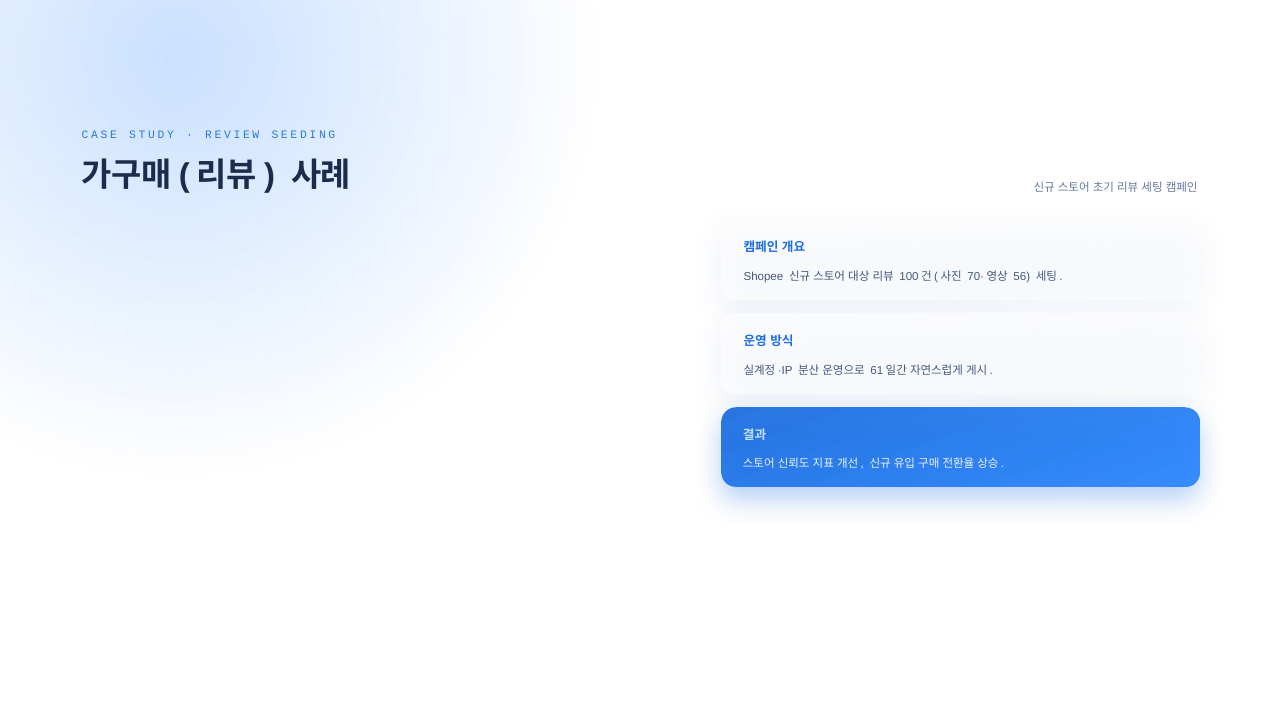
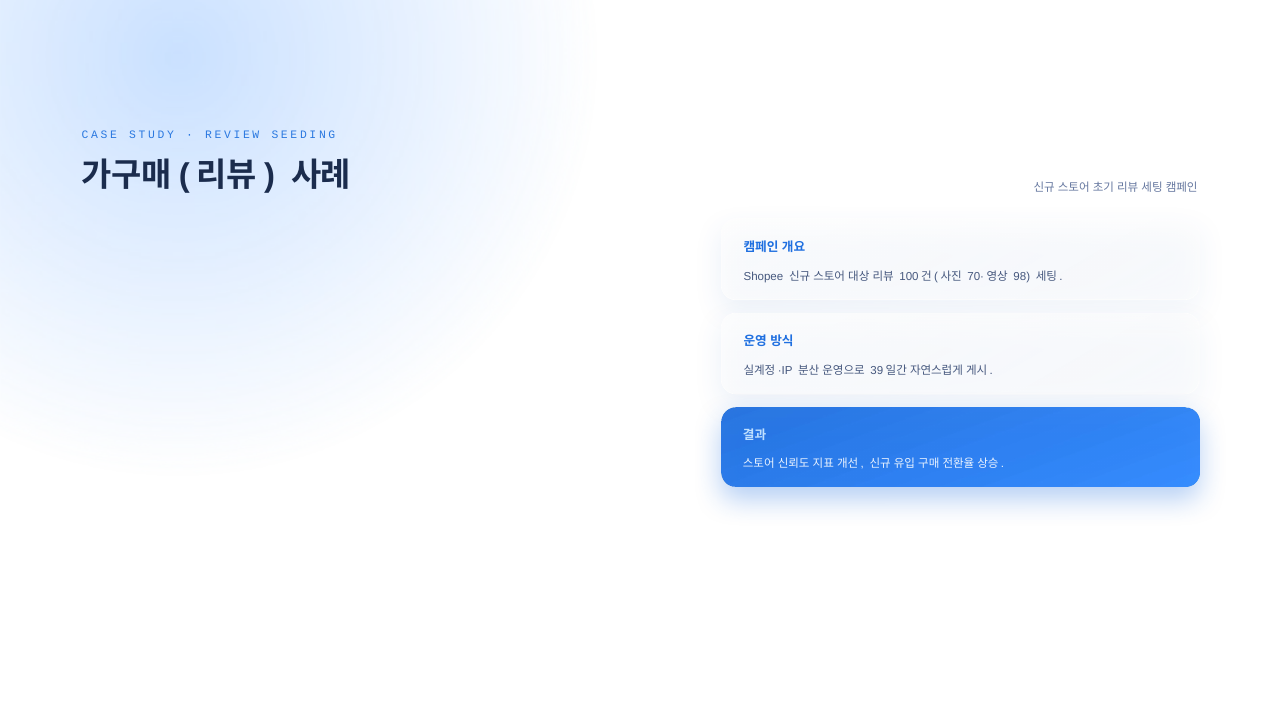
56: 56 -> 98 (1022, 277)
61: 61 -> 39 (877, 371)
